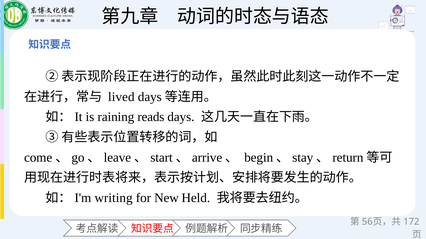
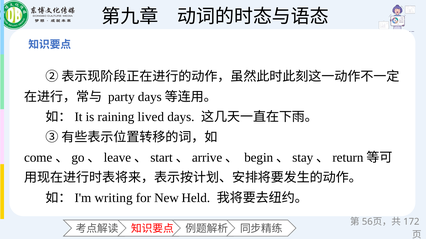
lived: lived -> party (121, 97)
reads: reads -> lived (151, 117)
